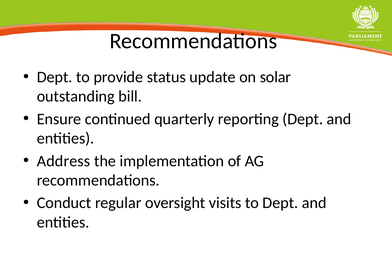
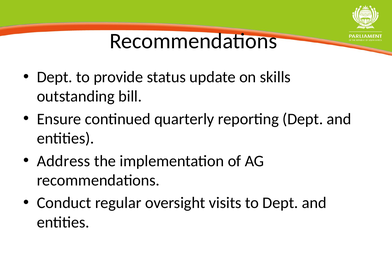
solar: solar -> skills (275, 77)
